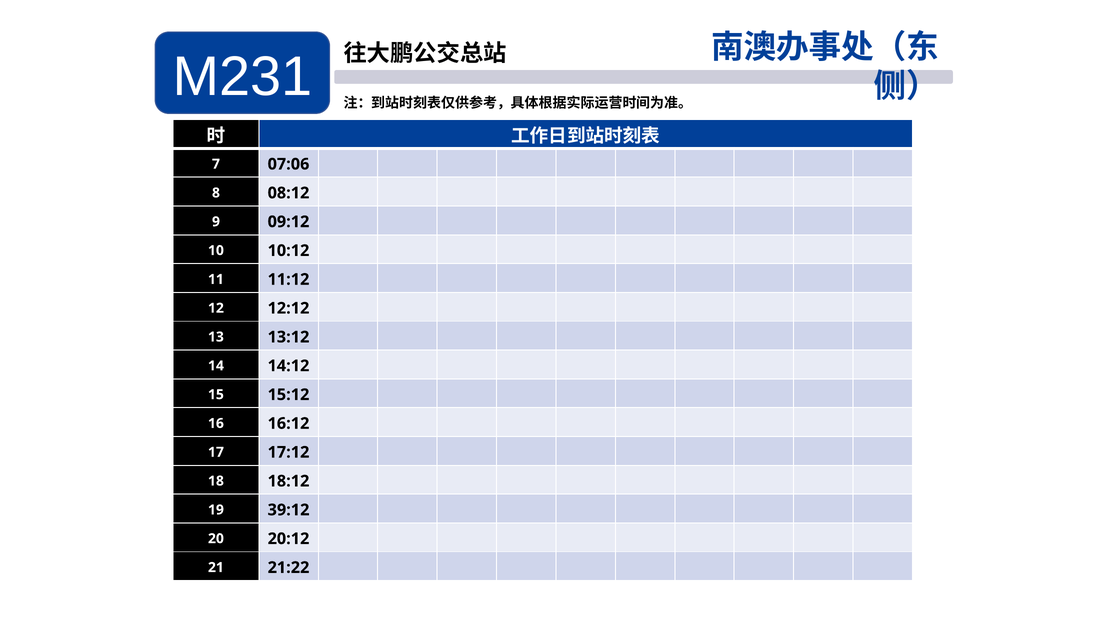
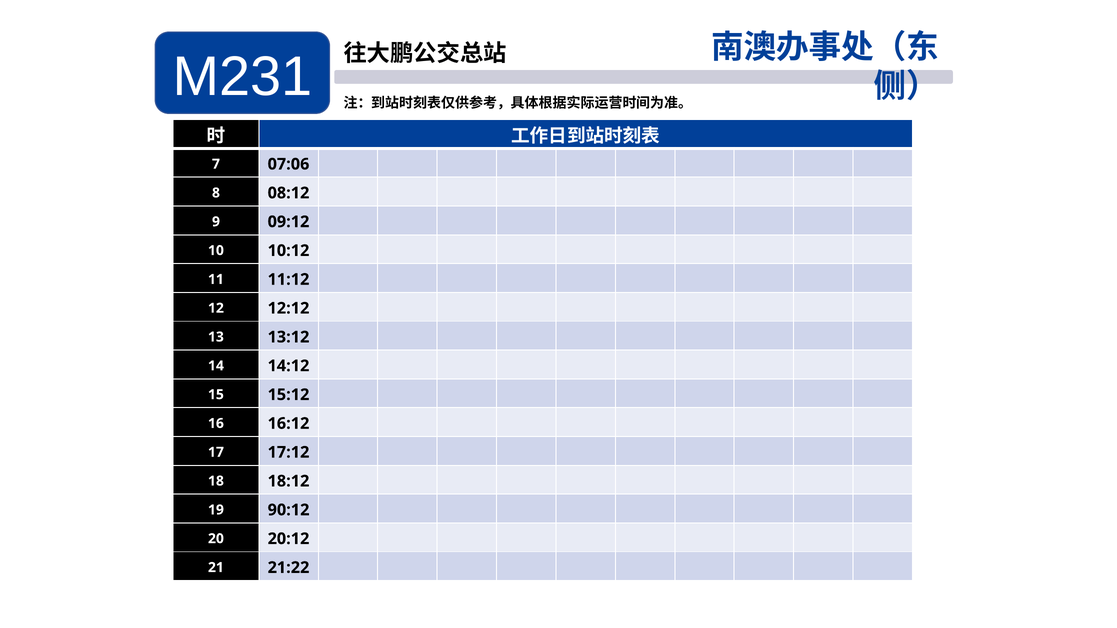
39:12: 39:12 -> 90:12 (289, 510)
